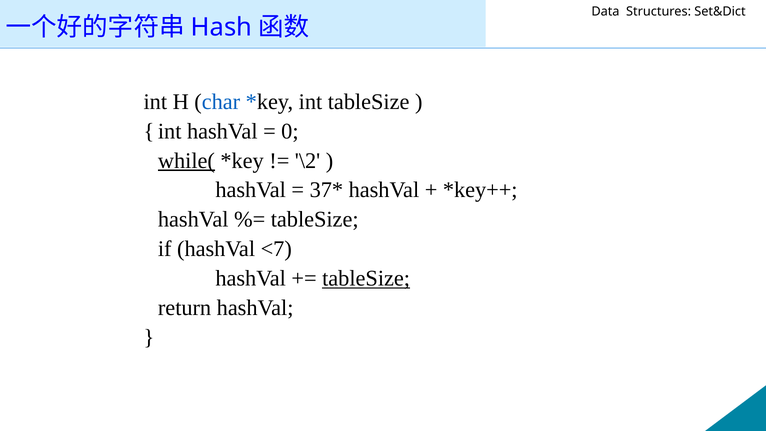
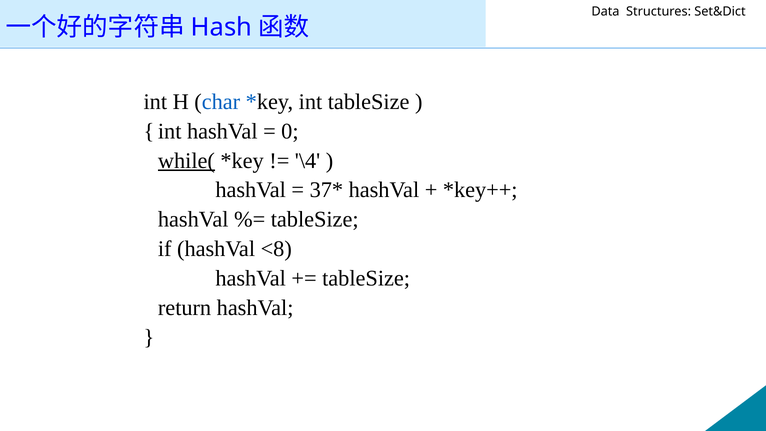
\2: \2 -> \4 (308, 161)
<7: <7 -> <8 (276, 249)
tableSize underline: present -> none (366, 278)
